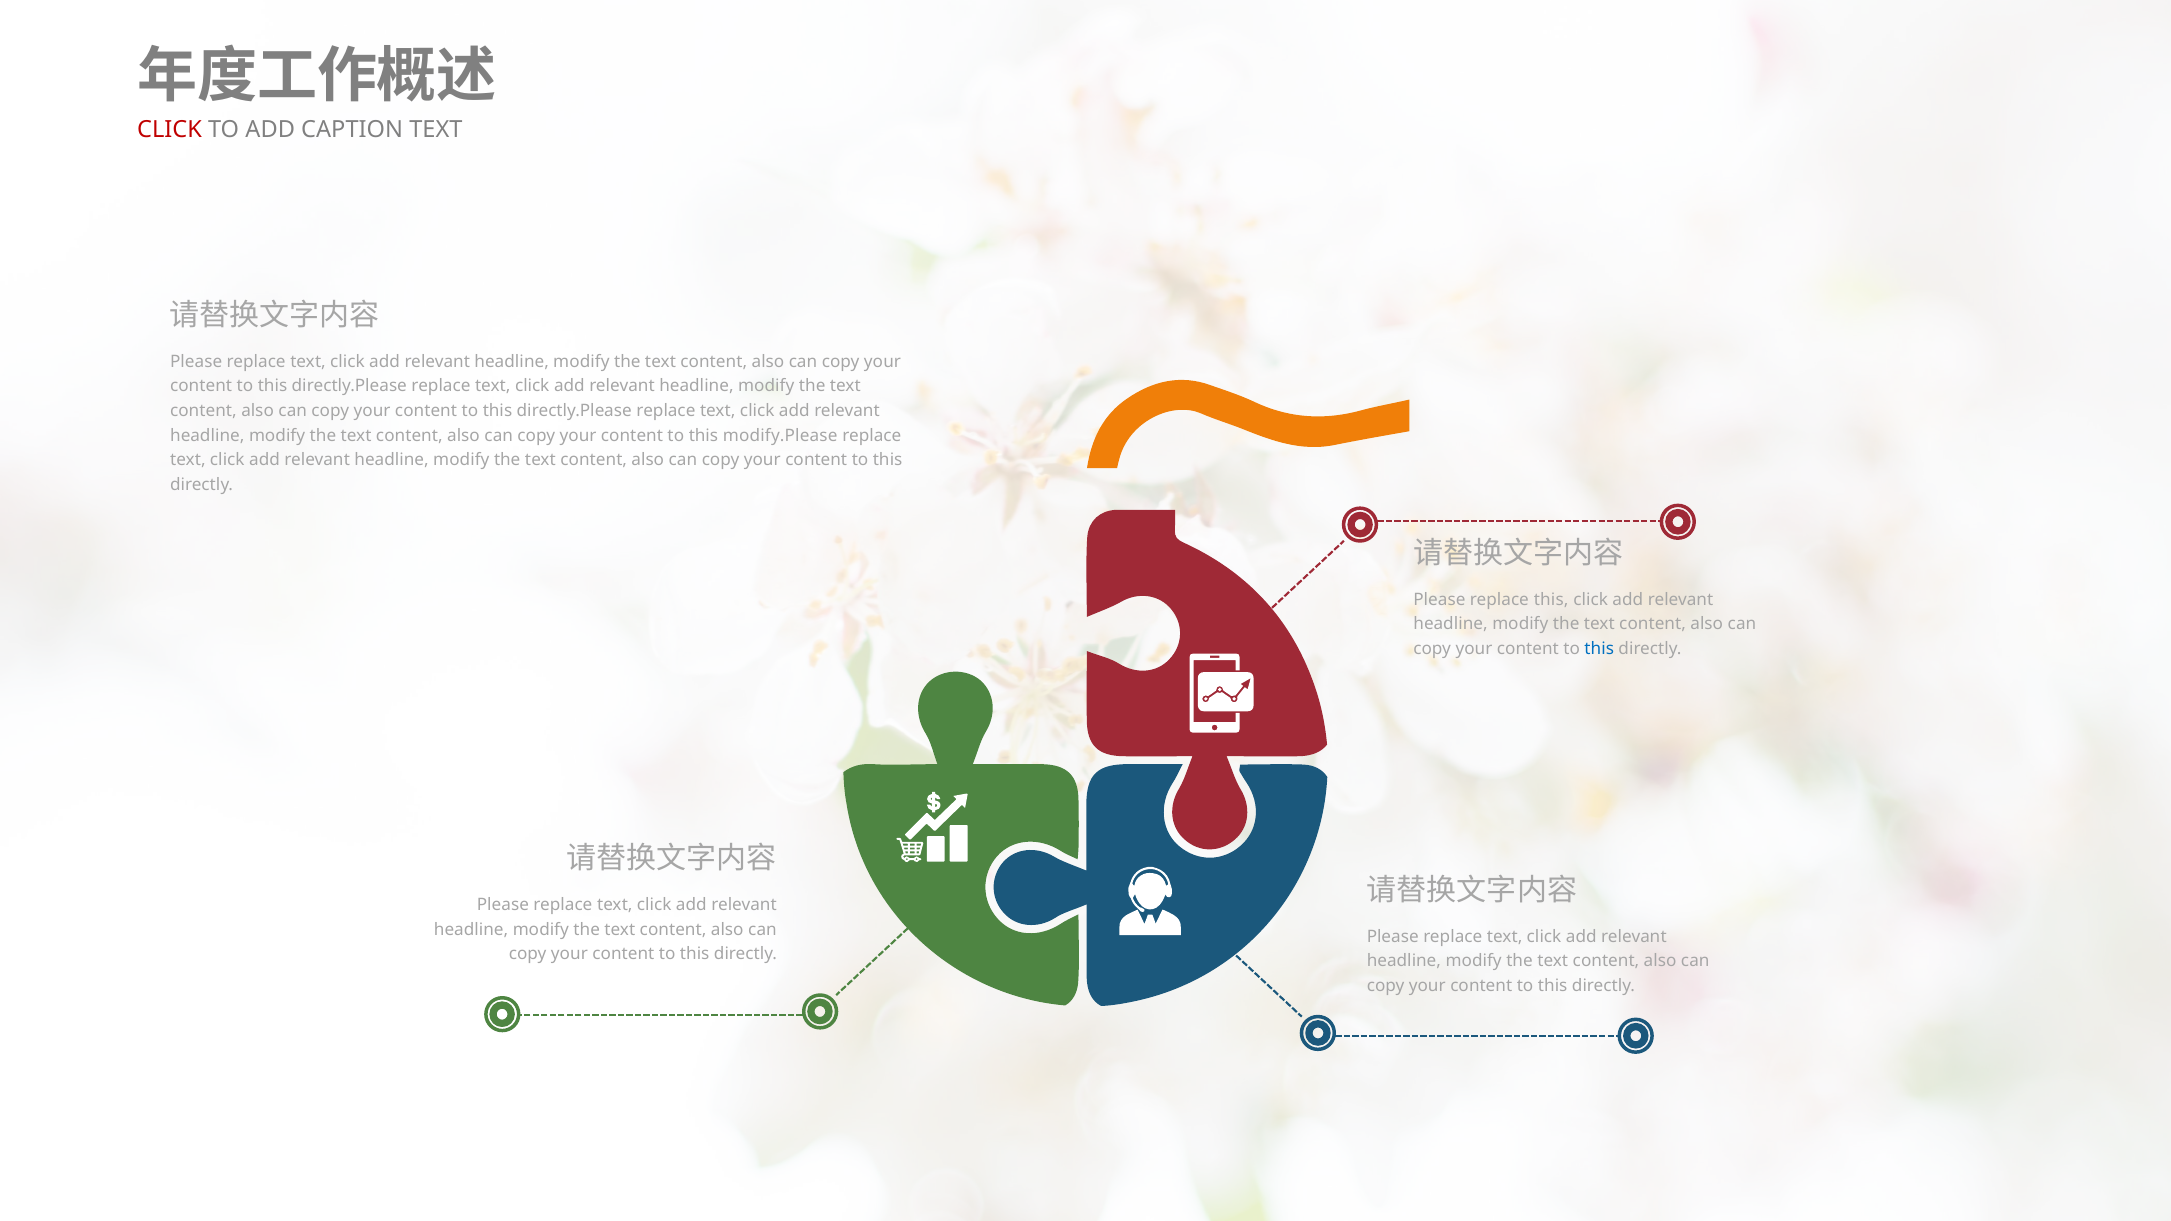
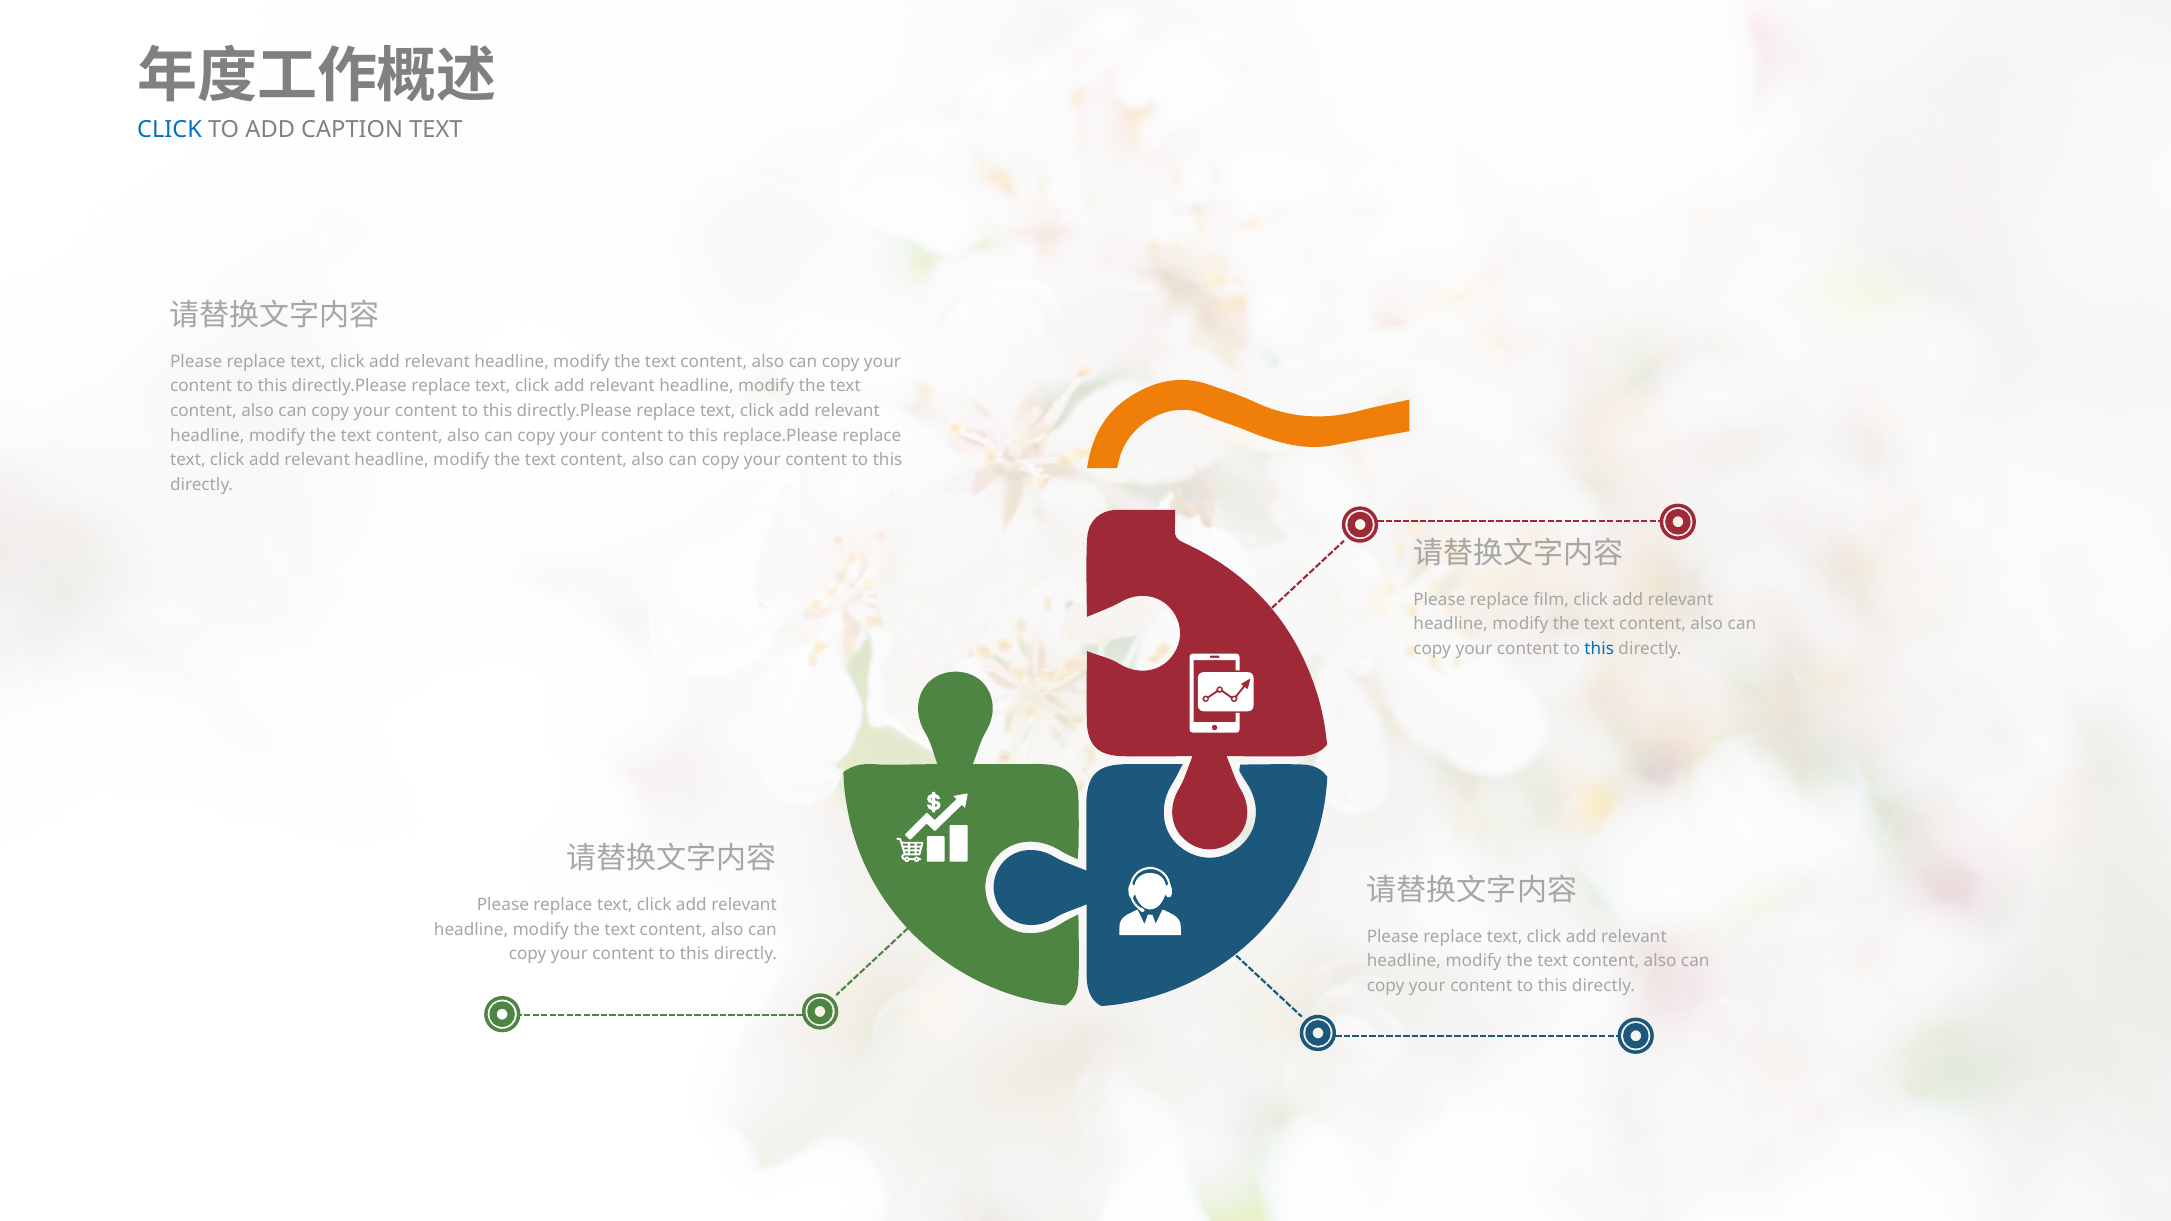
CLICK colour: red -> blue (170, 129)
modify.Please: modify.Please -> replace.Please (780, 436)
replace this: this -> film (1551, 600)
